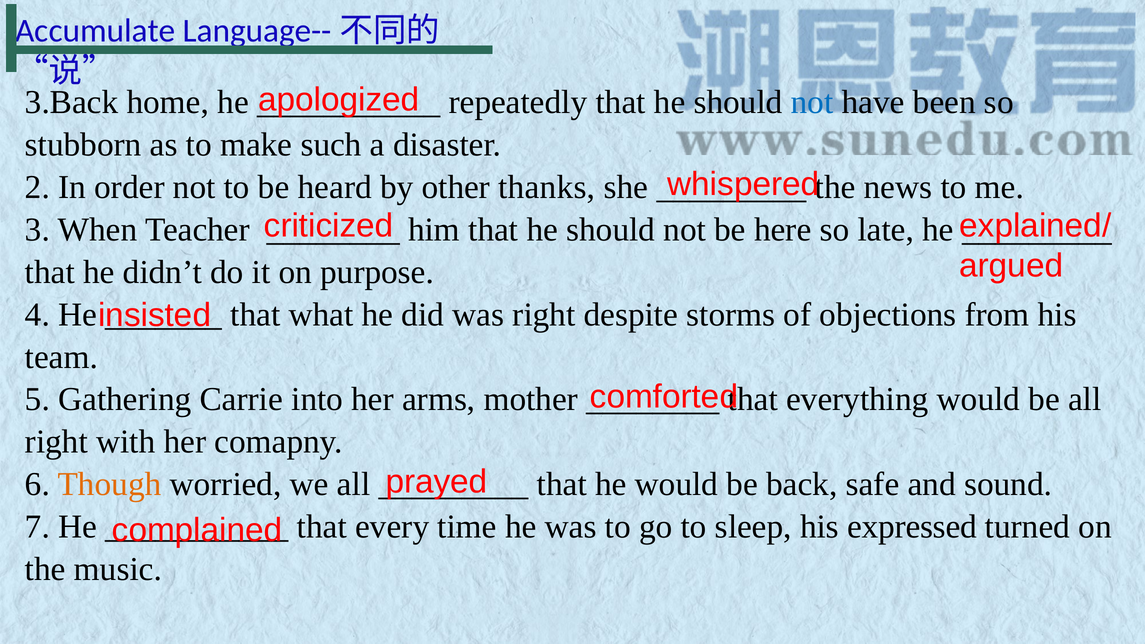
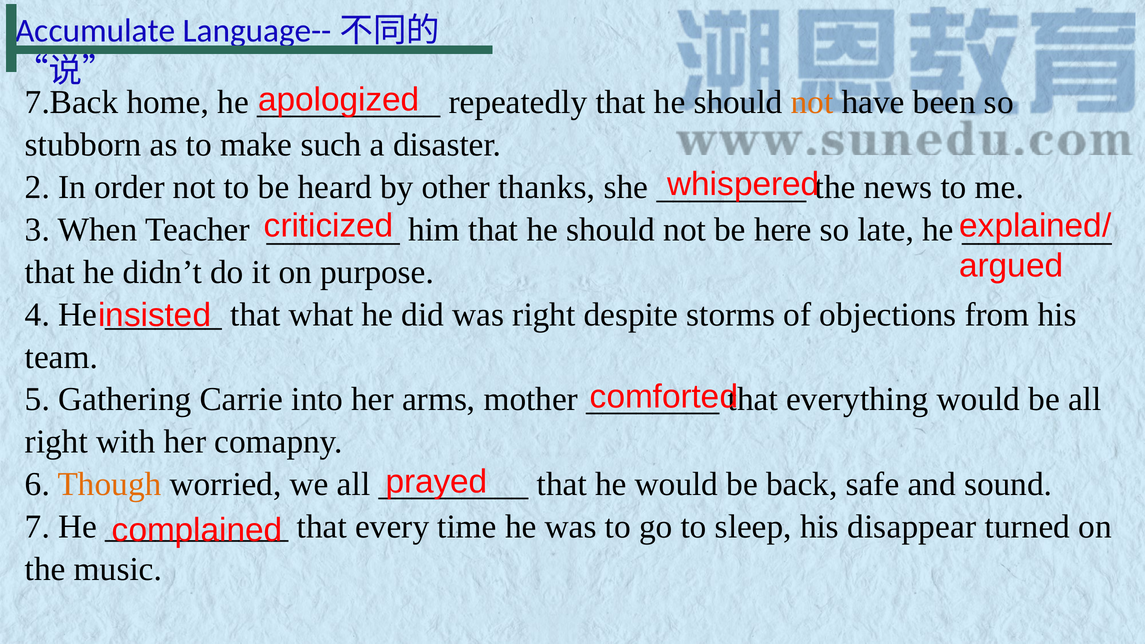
3.Back: 3.Back -> 7.Back (72, 102)
not colour: blue -> orange (812, 102)
expressed: expressed -> disappear (912, 527)
